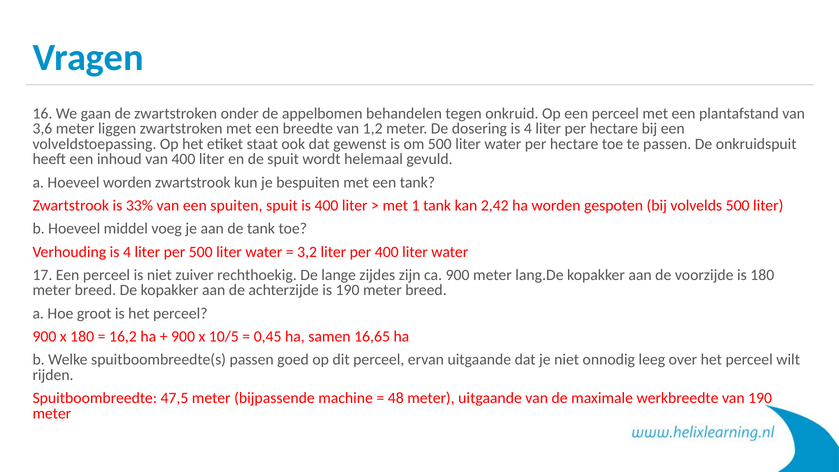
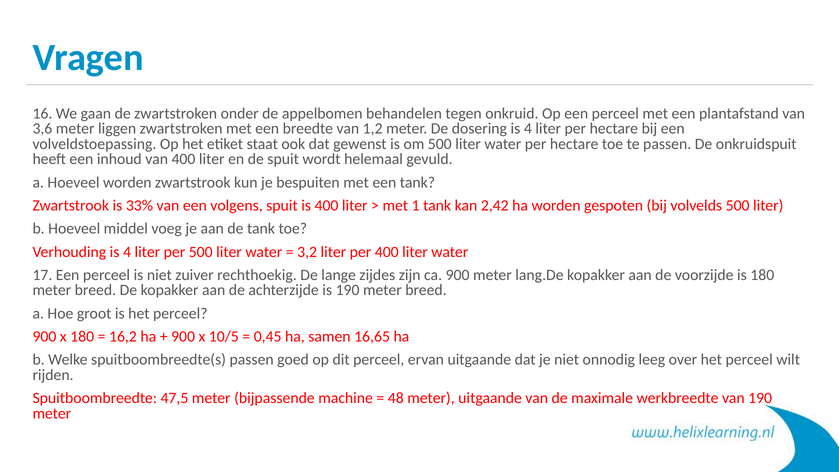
spuiten: spuiten -> volgens (237, 206)
